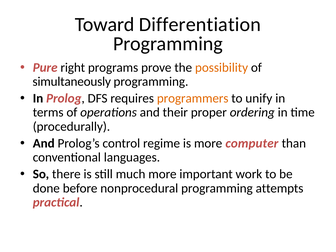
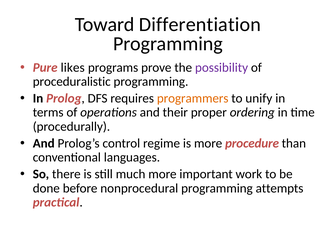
right: right -> likes (73, 67)
possibility colour: orange -> purple (222, 67)
simultaneously: simultaneously -> proceduralistic (72, 82)
computer: computer -> procedure (252, 143)
